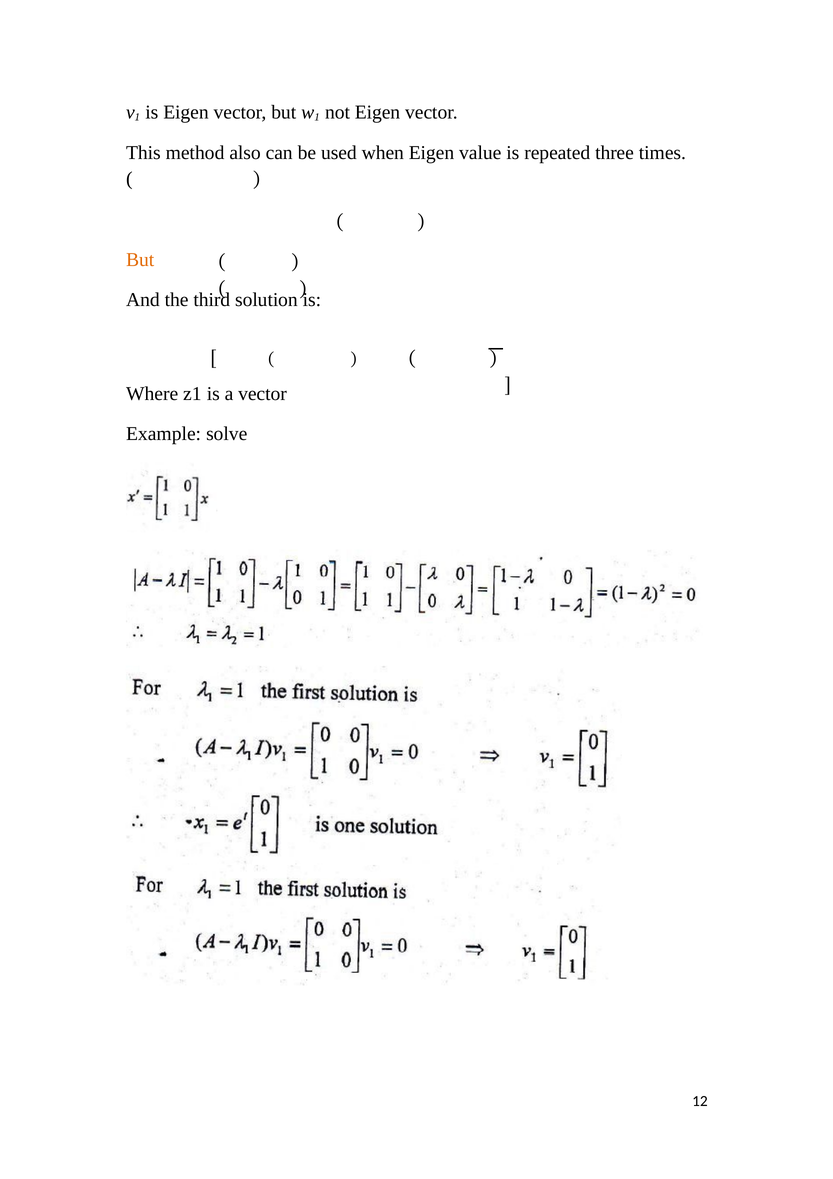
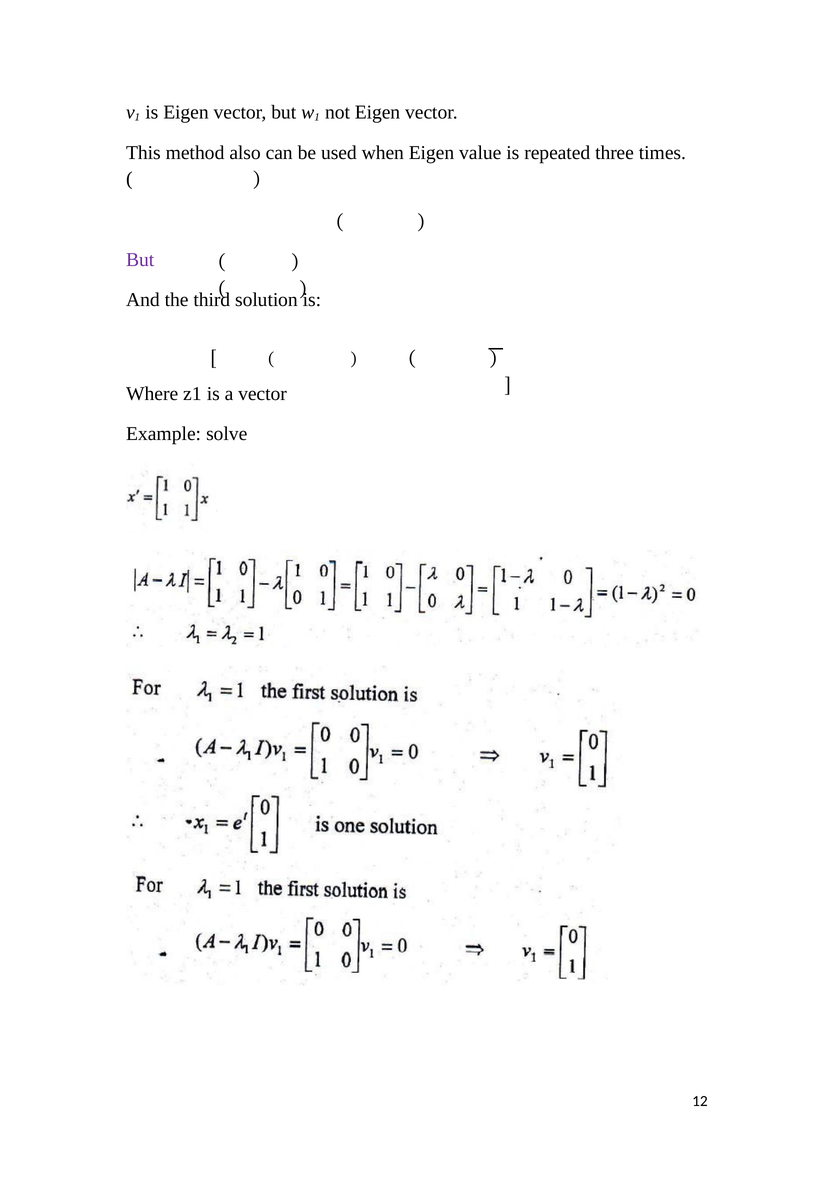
But colour: orange -> purple (140, 260)
